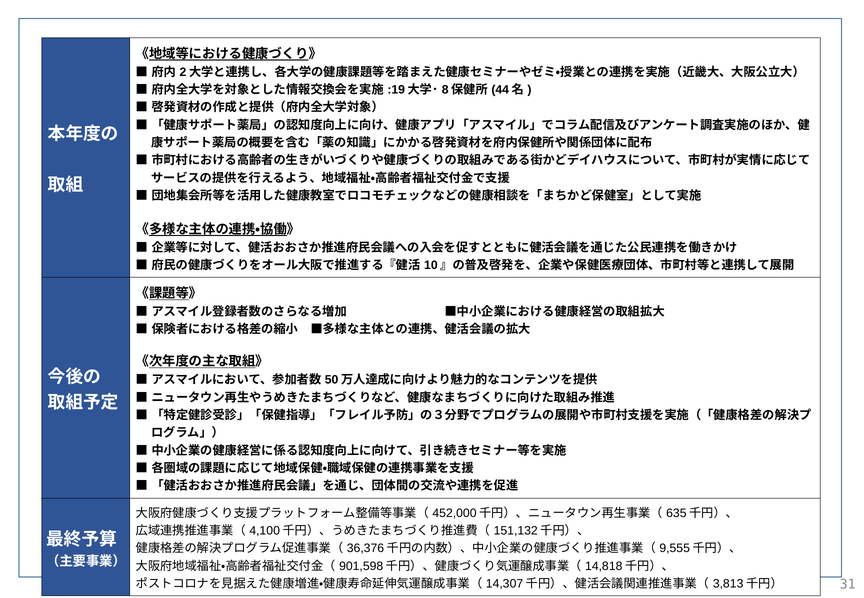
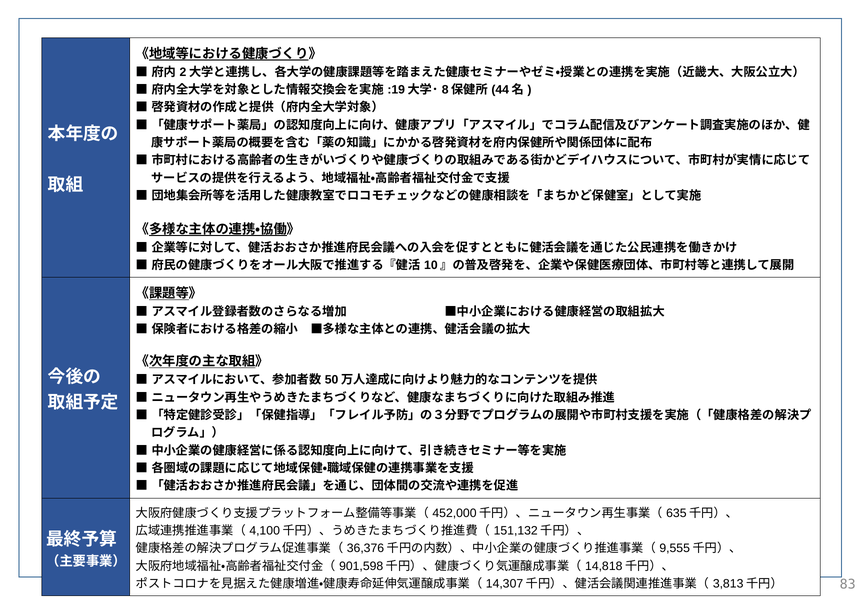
31: 31 -> 83 (848, 585)
